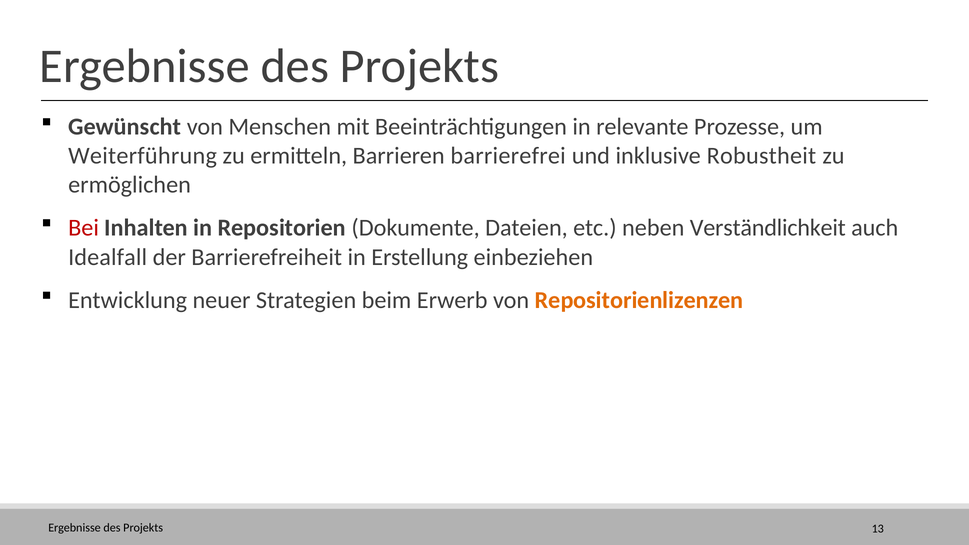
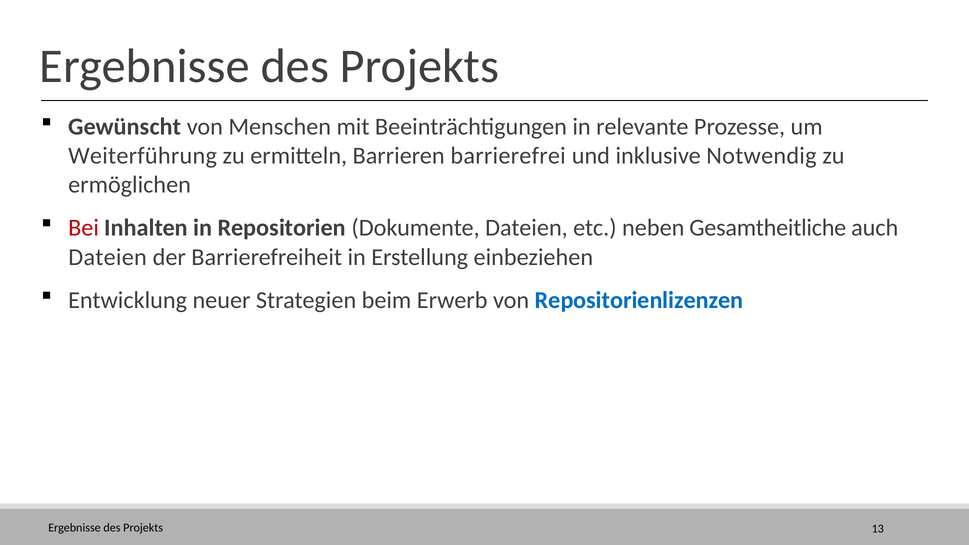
Robustheit: Robustheit -> Notwendig (761, 156)
Verständlichkeit: Verständlichkeit -> Gesamtheitliche (768, 228)
Idealfall: Idealfall -> Dateien (108, 257)
Repositorienlizenzen colour: orange -> blue (639, 300)
